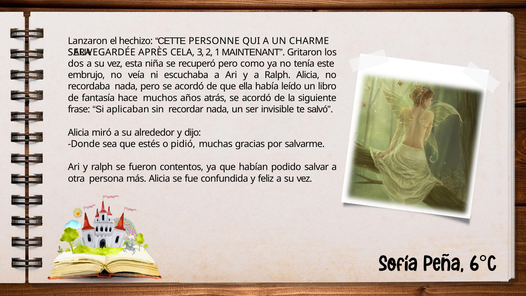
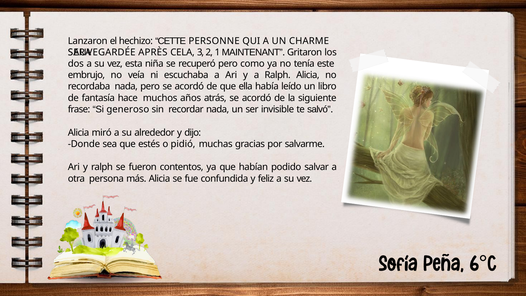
aplicaban: aplicaban -> generoso (128, 109)
